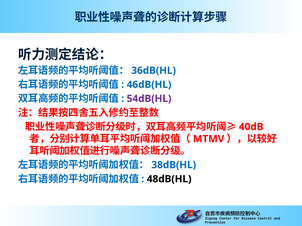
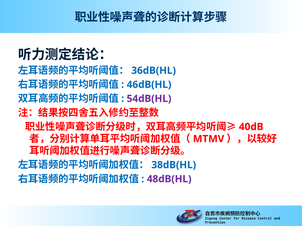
48dB(HL colour: black -> purple (169, 179)
